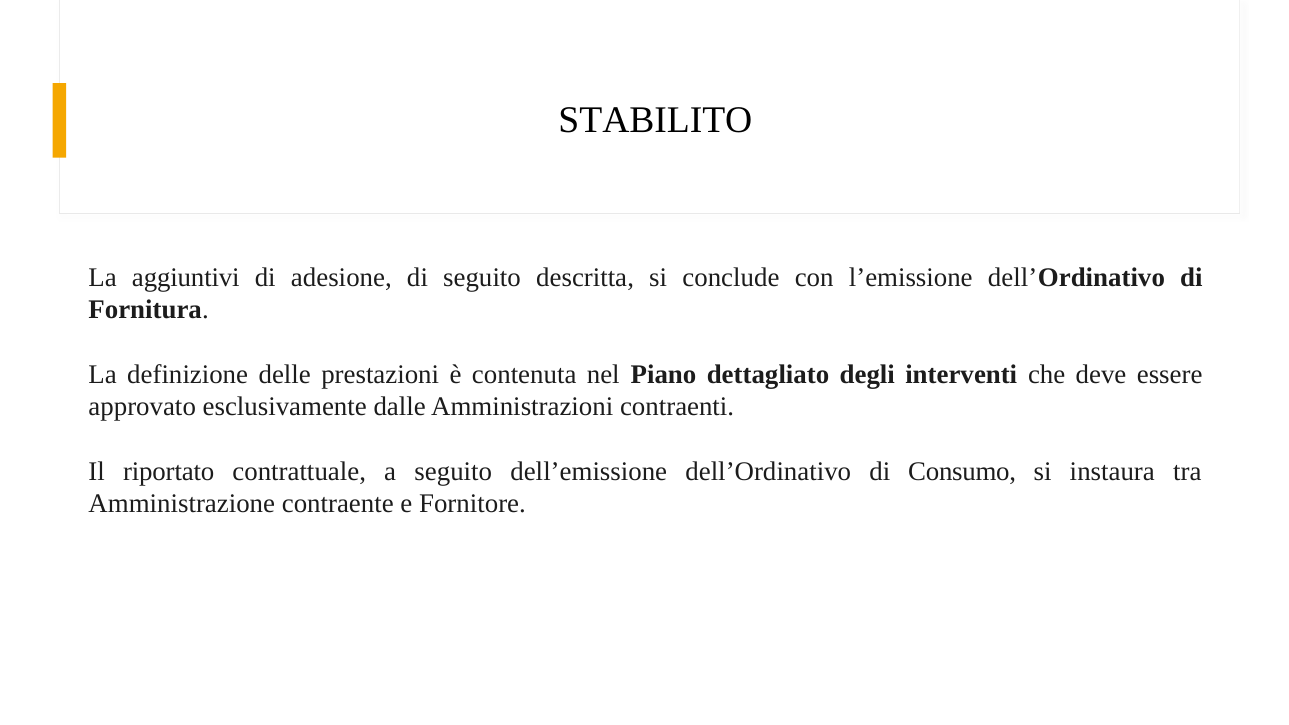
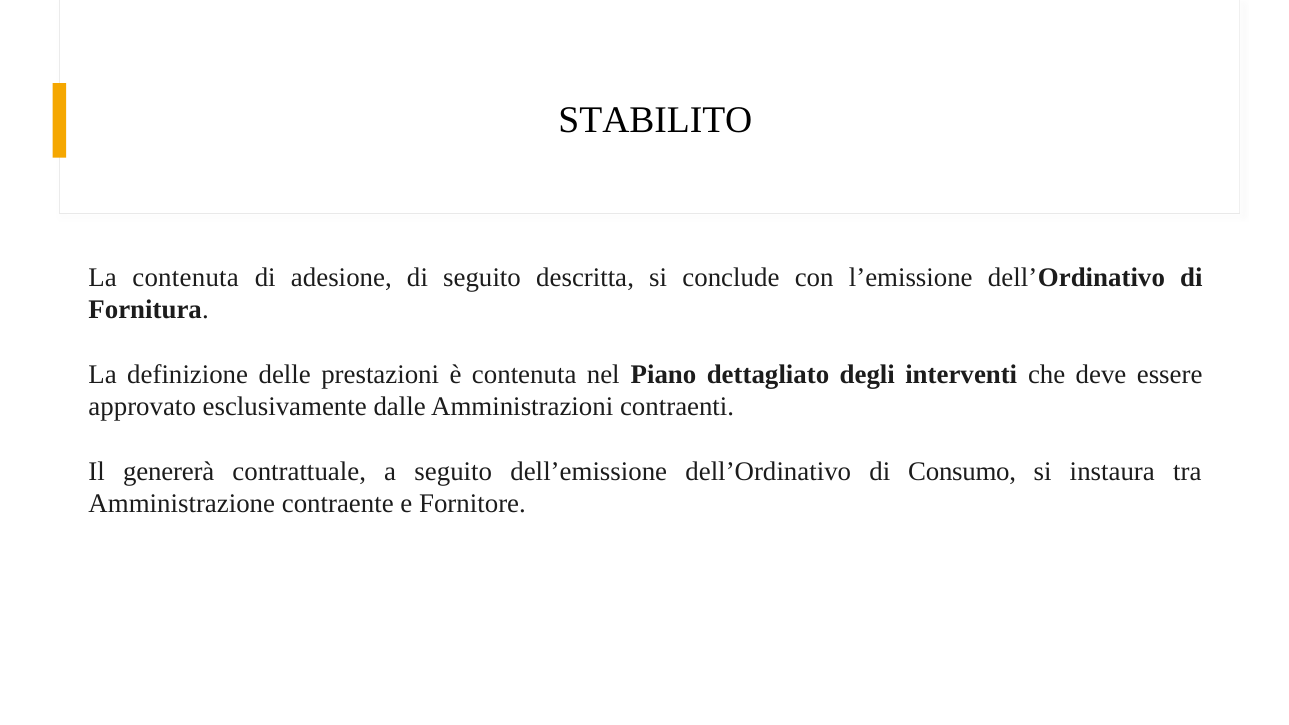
La aggiuntivi: aggiuntivi -> contenuta (186, 278)
riportato: riportato -> genererà (169, 471)
